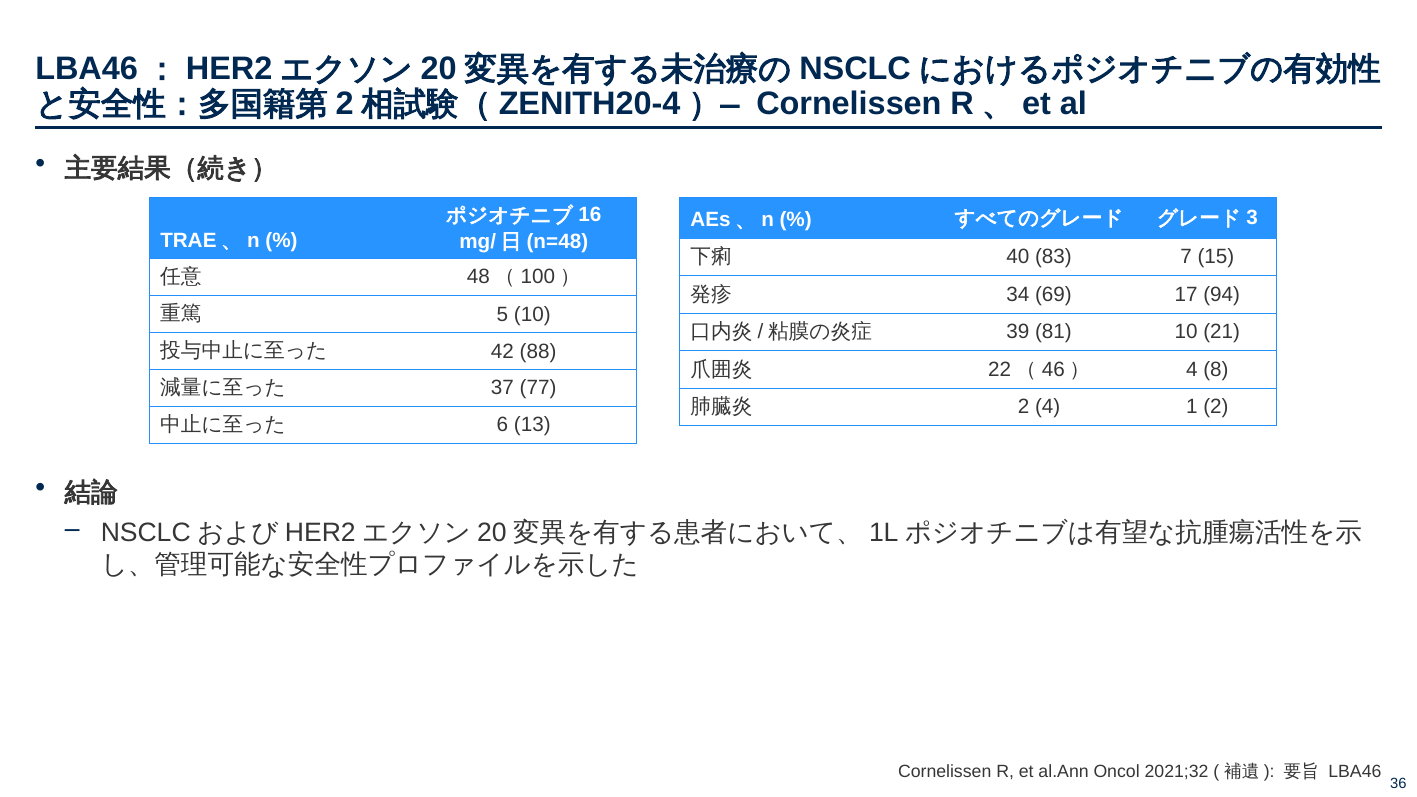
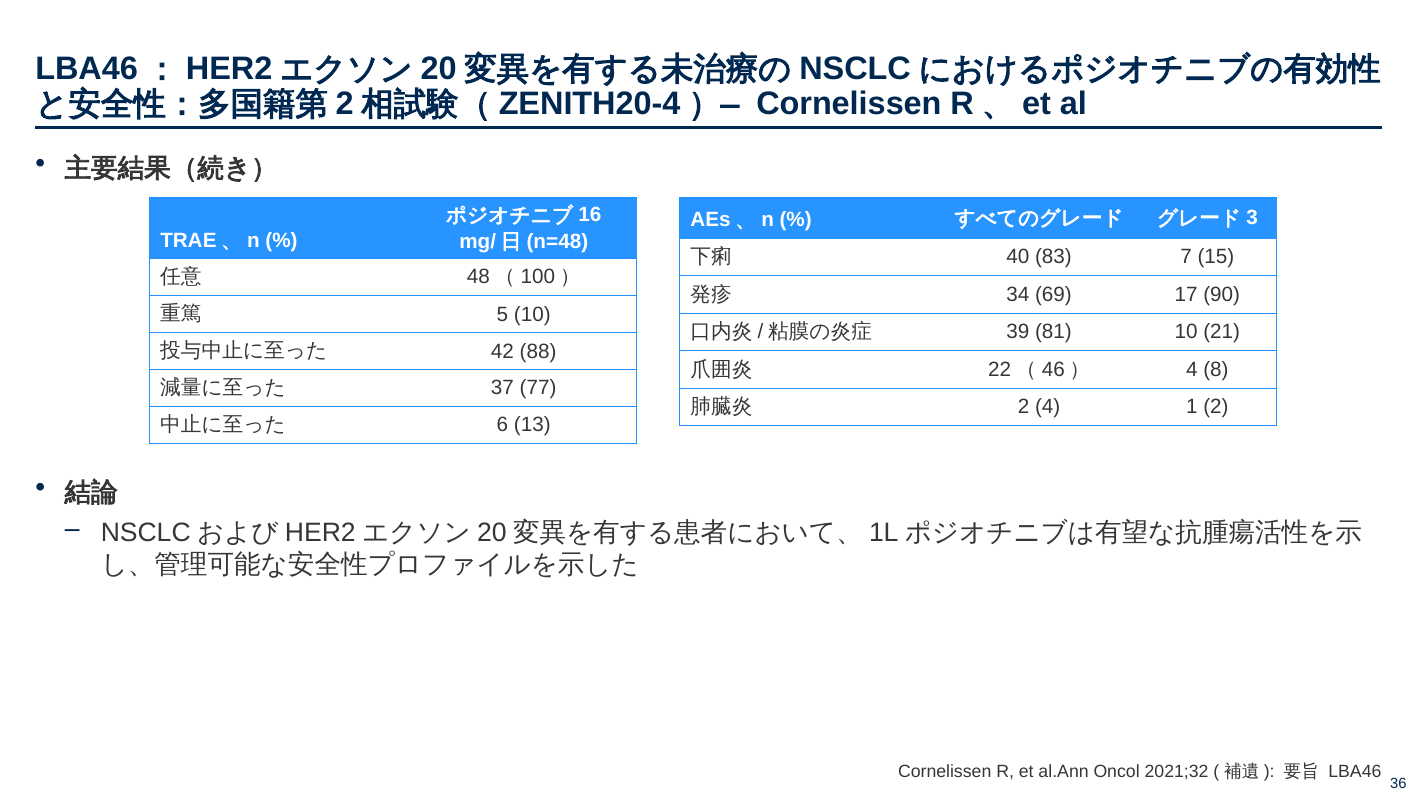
94: 94 -> 90 (1222, 295)
